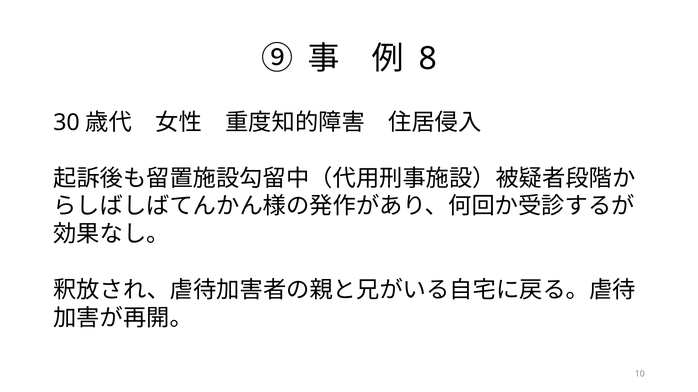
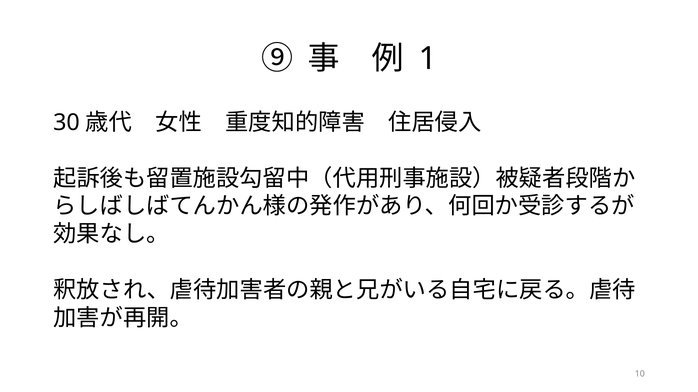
8: 8 -> 1 (428, 59)
